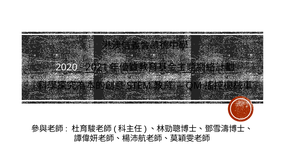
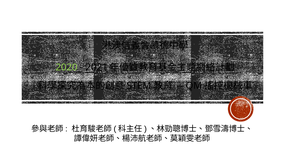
2020 colour: white -> light green (66, 67)
